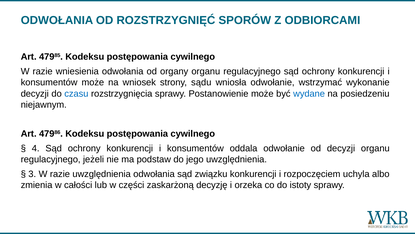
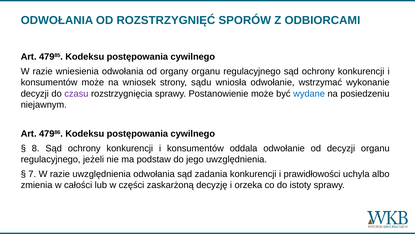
czasu colour: blue -> purple (76, 93)
4: 4 -> 8 (36, 148)
3: 3 -> 7 (32, 174)
związku: związku -> zadania (211, 174)
rozpoczęciem: rozpoczęciem -> prawidłowości (312, 174)
